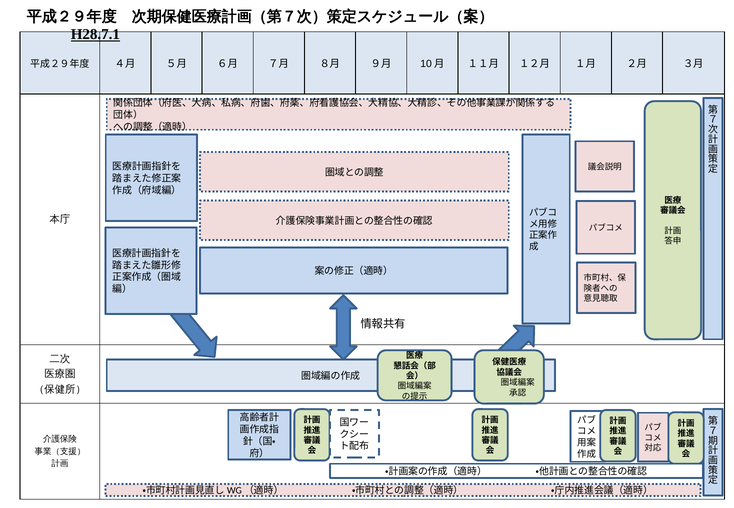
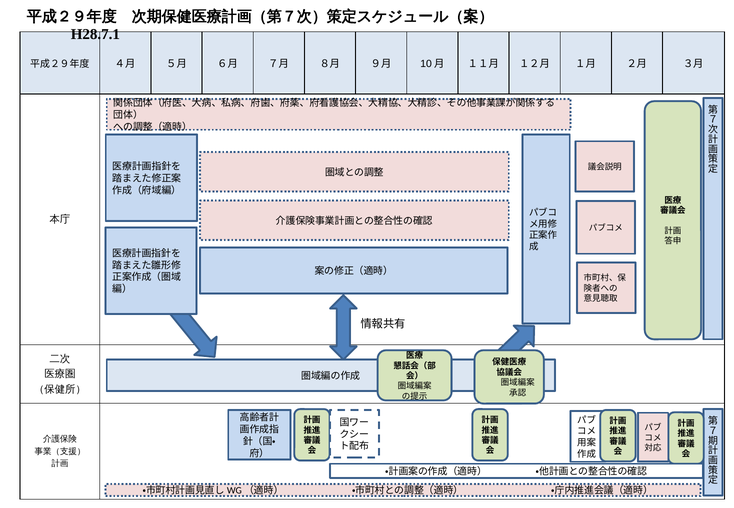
H28.7.1 underline: present -> none (95, 34)
